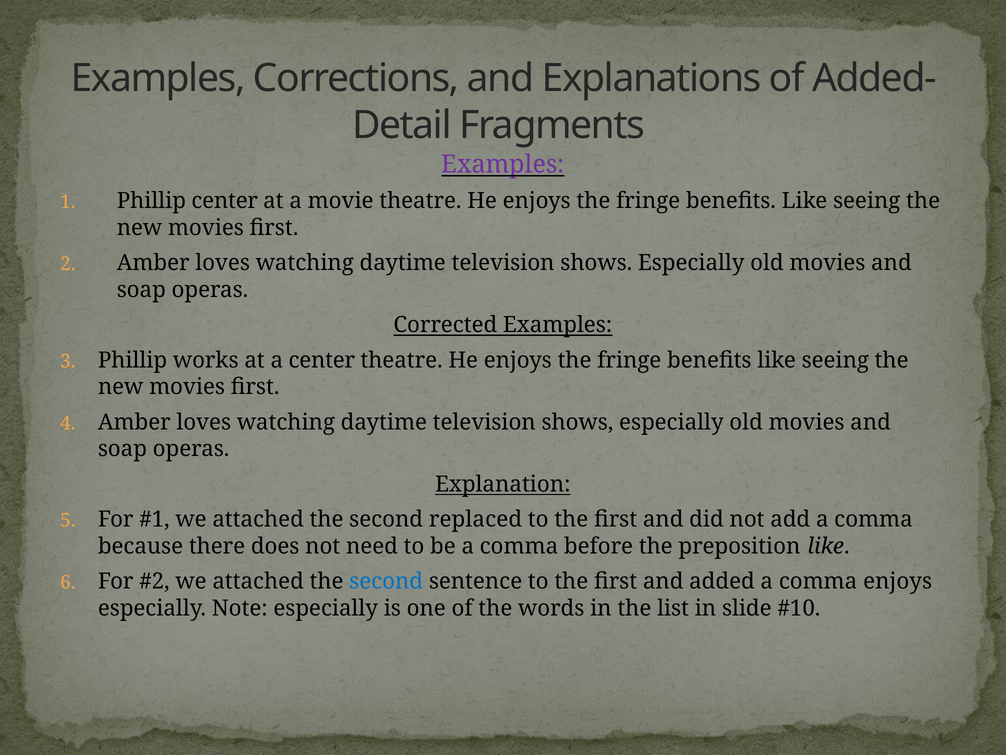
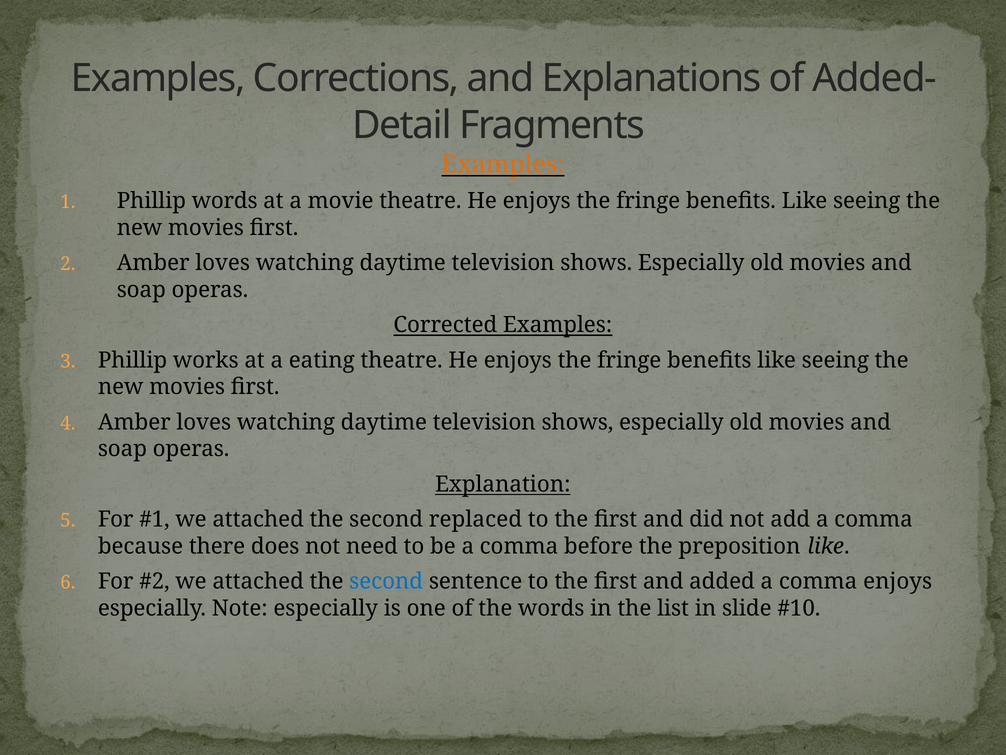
Examples colour: purple -> orange (503, 164)
Phillip center: center -> words (225, 201)
a center: center -> eating (322, 360)
